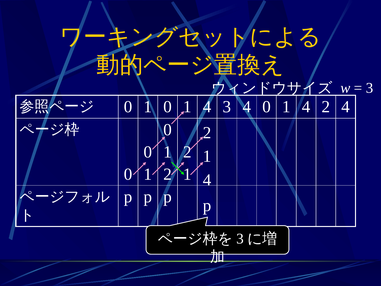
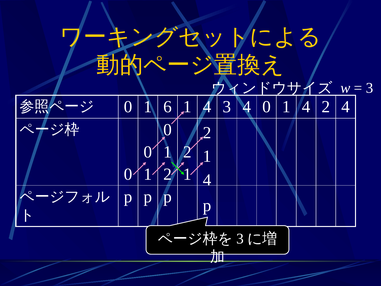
0: 0 -> 6 (168, 107)
